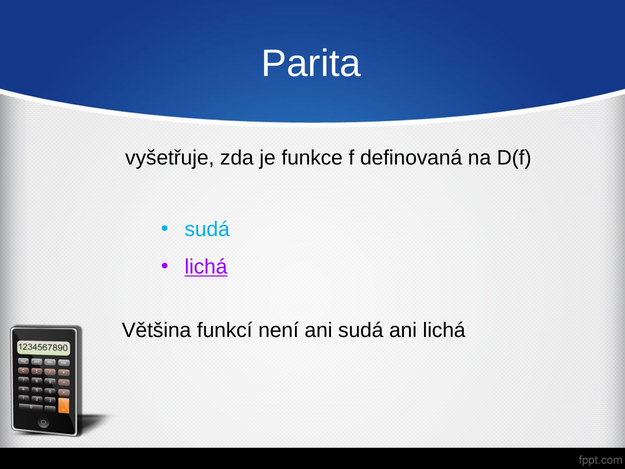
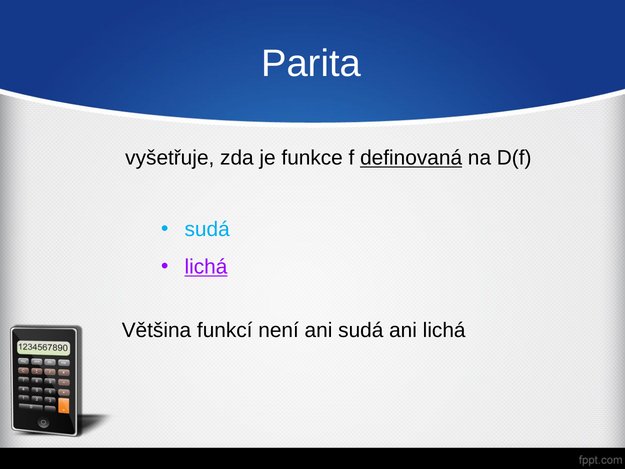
definovaná underline: none -> present (411, 158)
